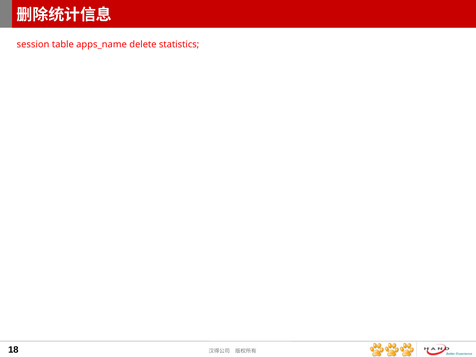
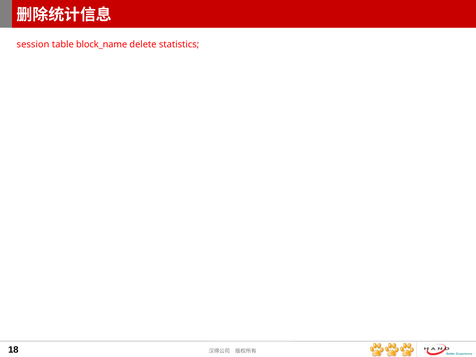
apps_name: apps_name -> block_name (102, 44)
